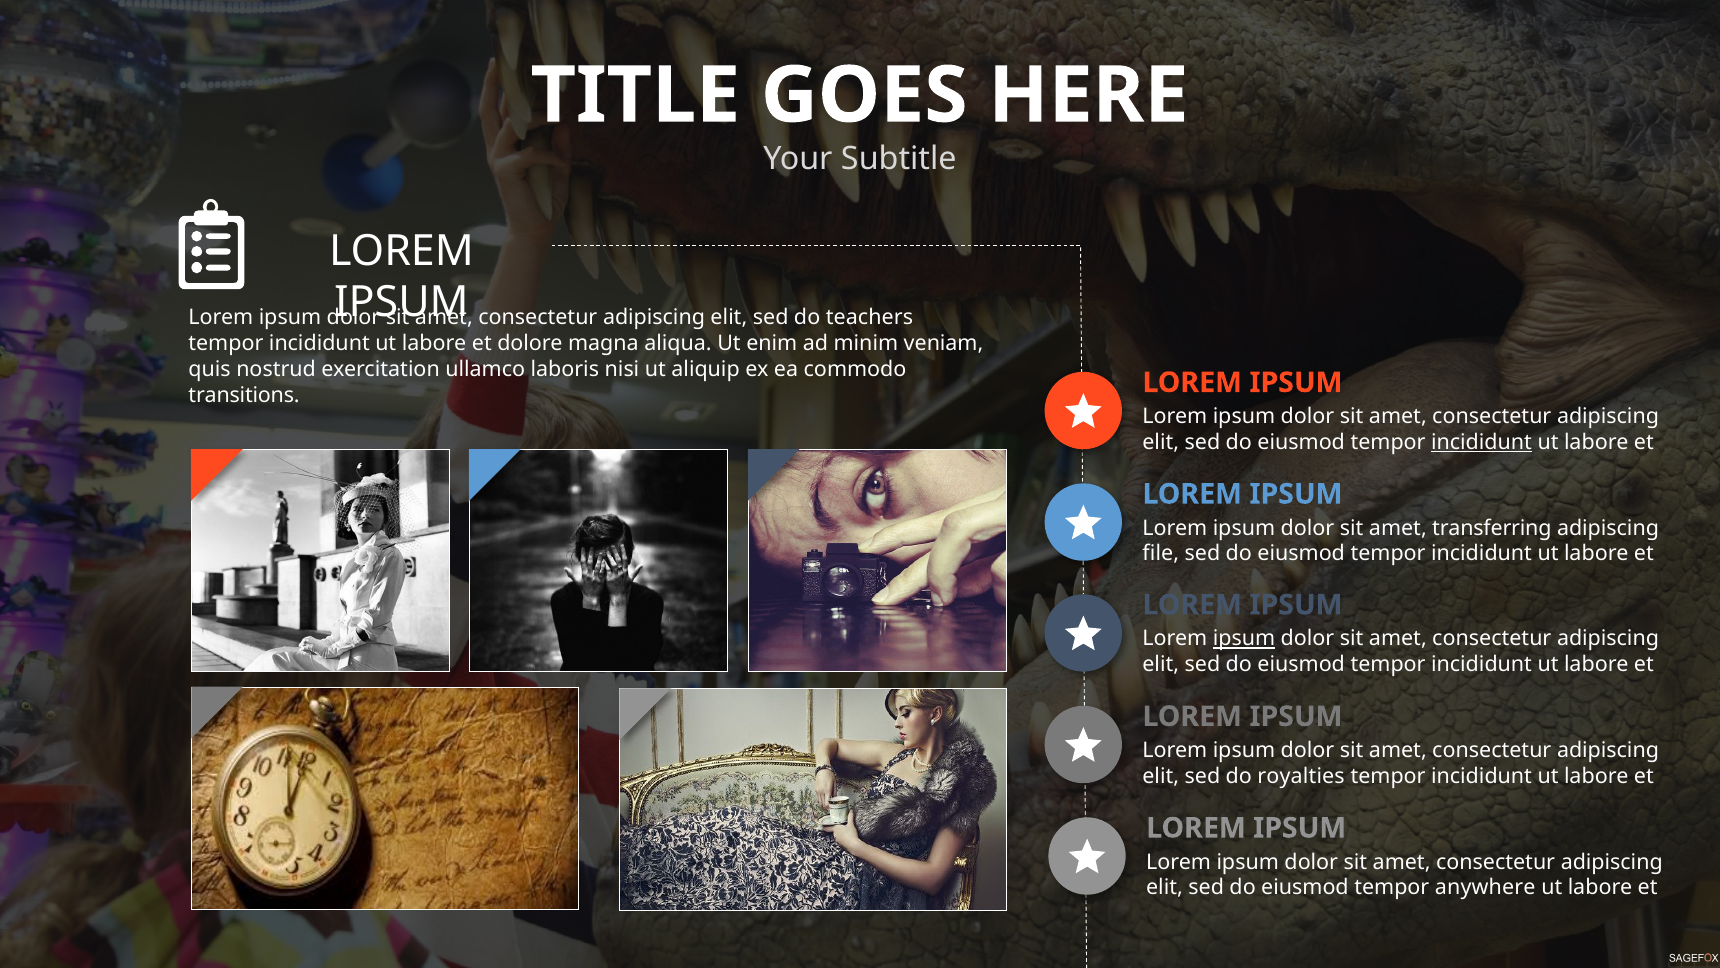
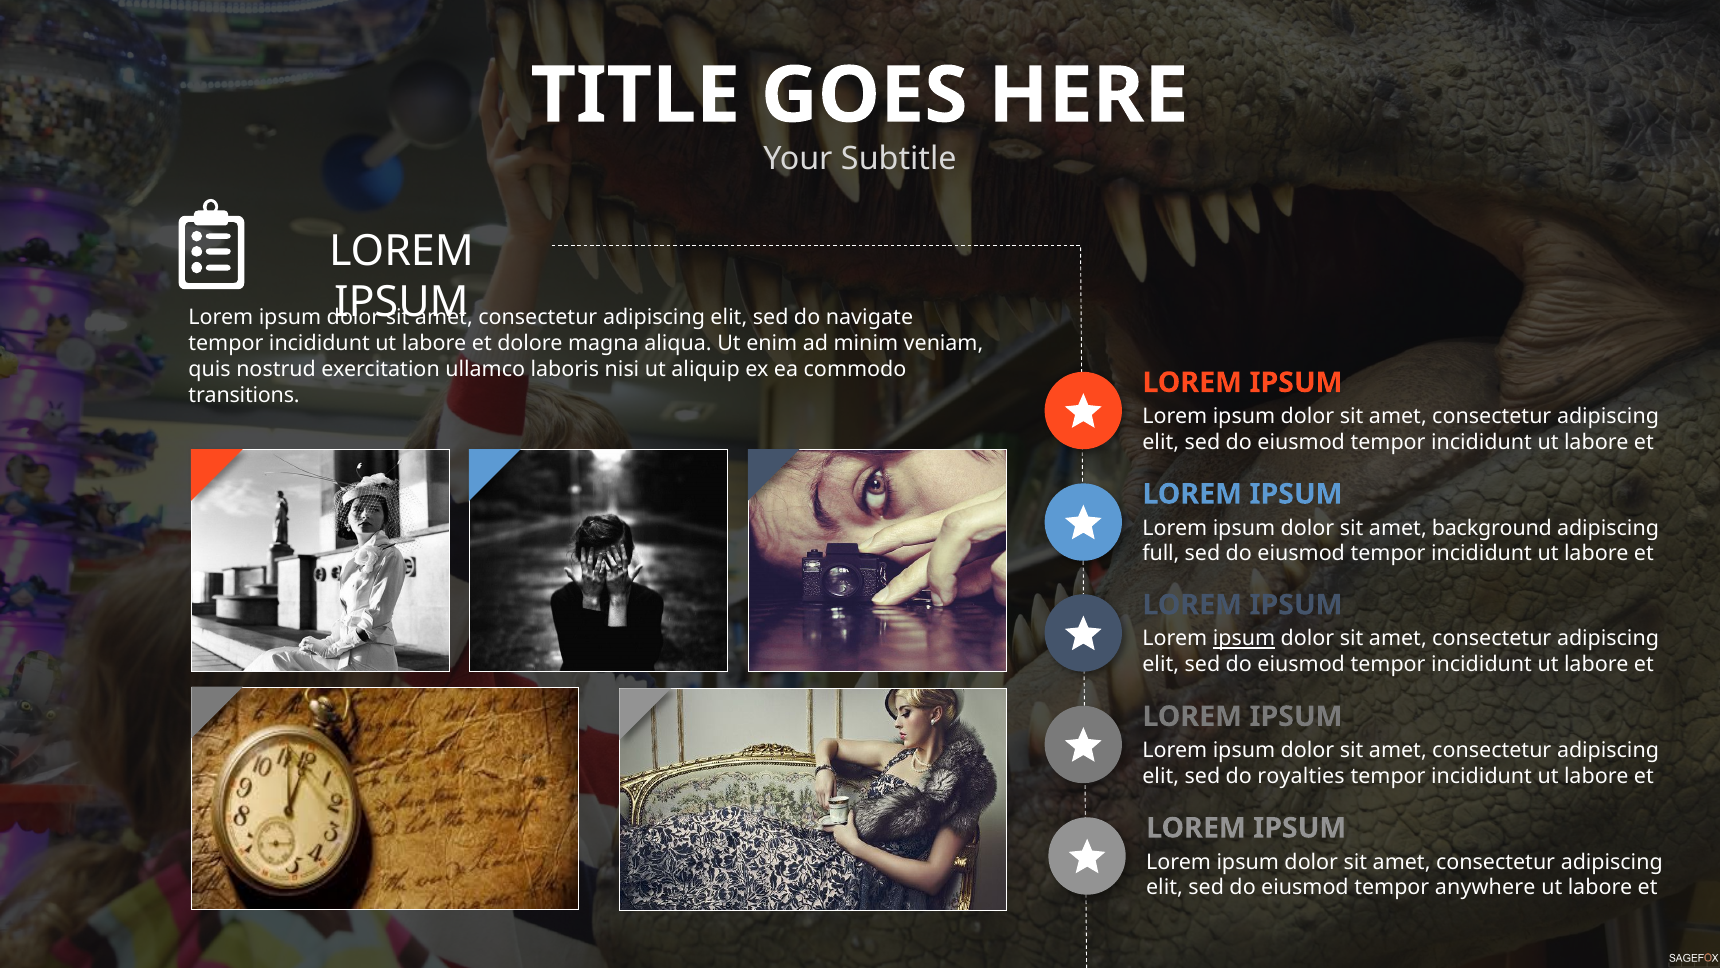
teachers: teachers -> navigate (869, 317)
incididunt underline: present -> none (1482, 442)
transferring: transferring -> background (1492, 528)
file: file -> full (1161, 554)
